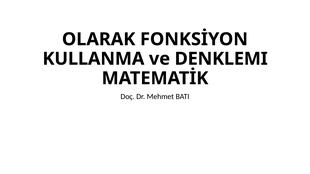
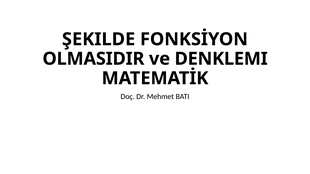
OLARAK: OLARAK -> ŞEKILDE (99, 39)
KULLANMA: KULLANMA -> OLMASIDIR (93, 59)
